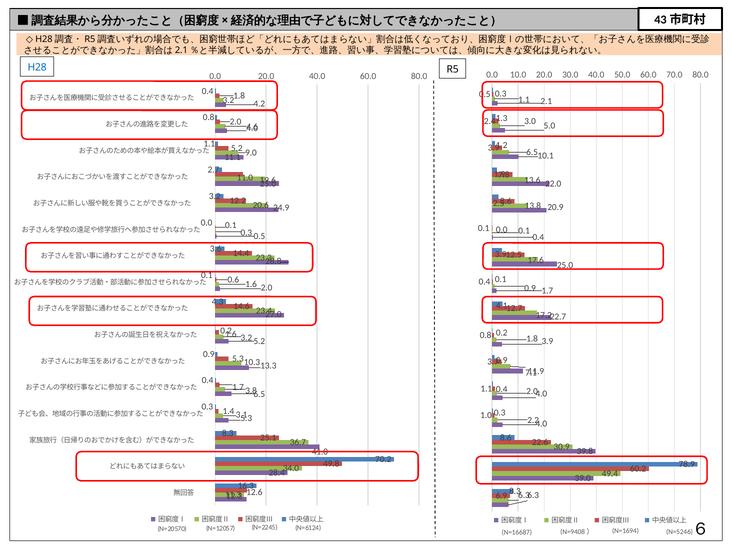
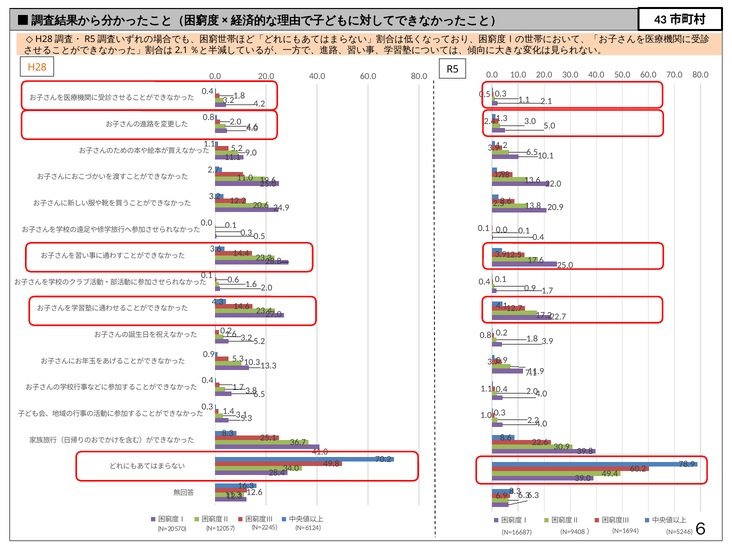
H28 colour: blue -> orange (37, 67)
